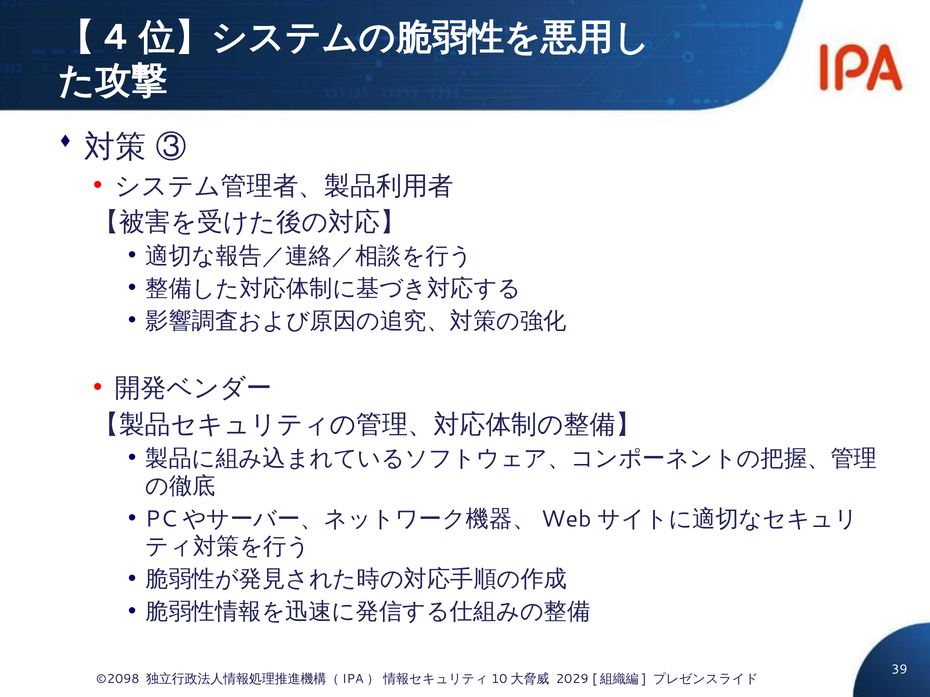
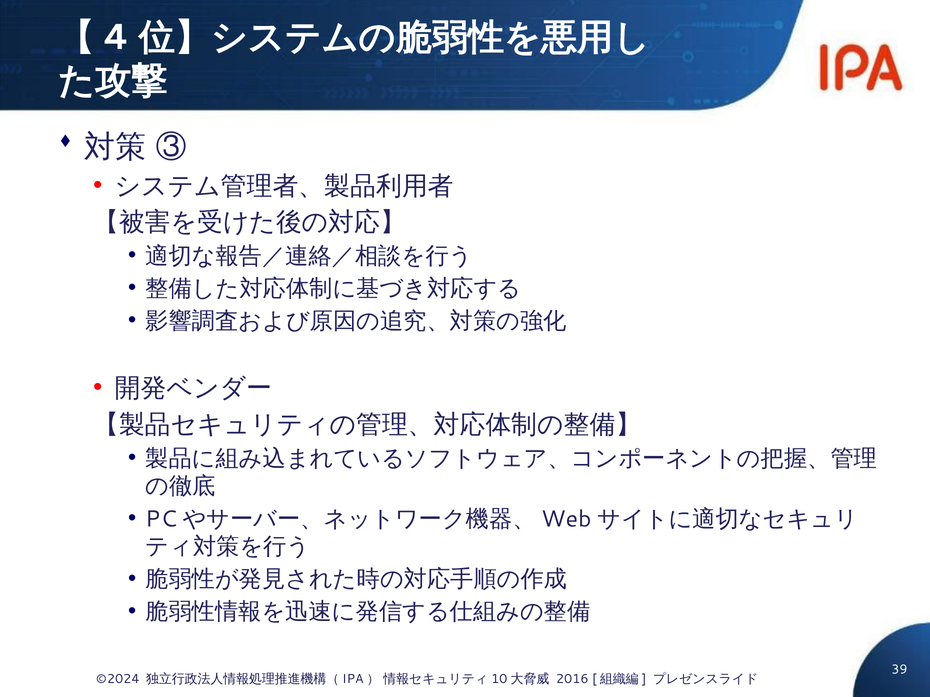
©2098: ©2098 -> ©2024 (118, 679)
2029: 2029 -> 2016 (572, 679)
